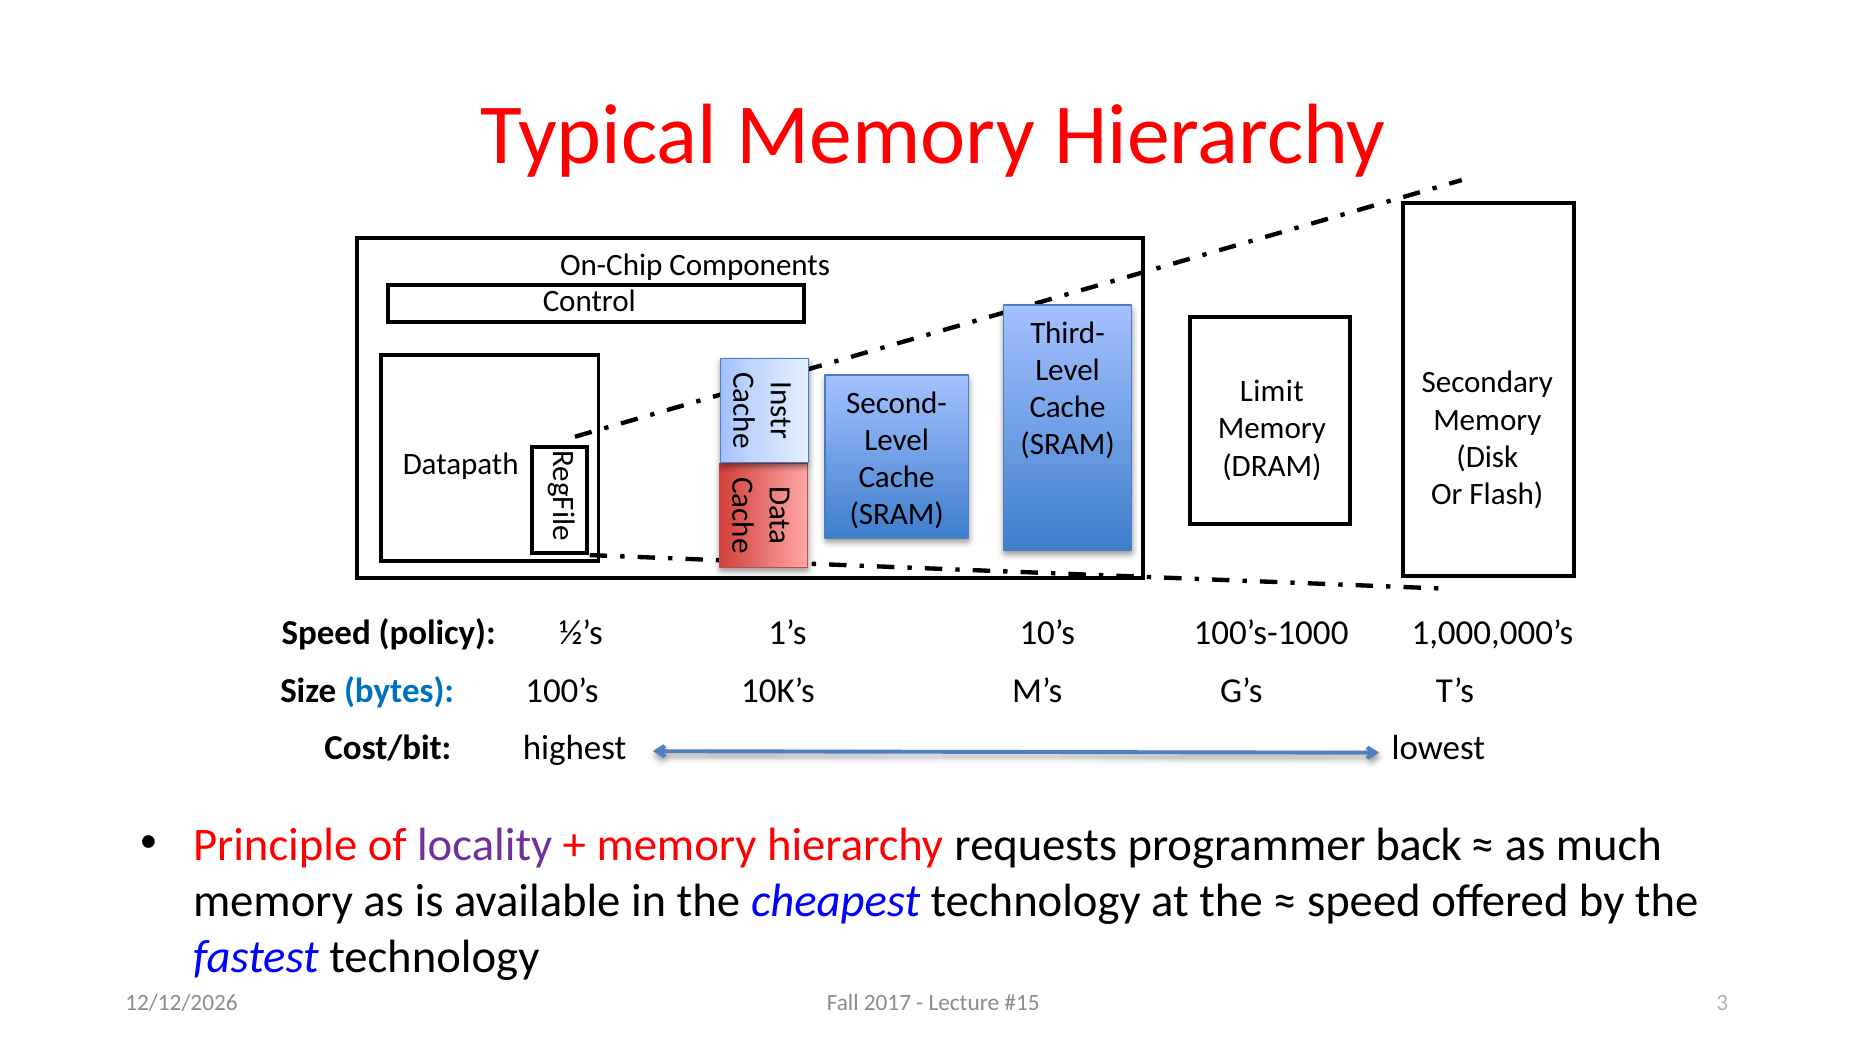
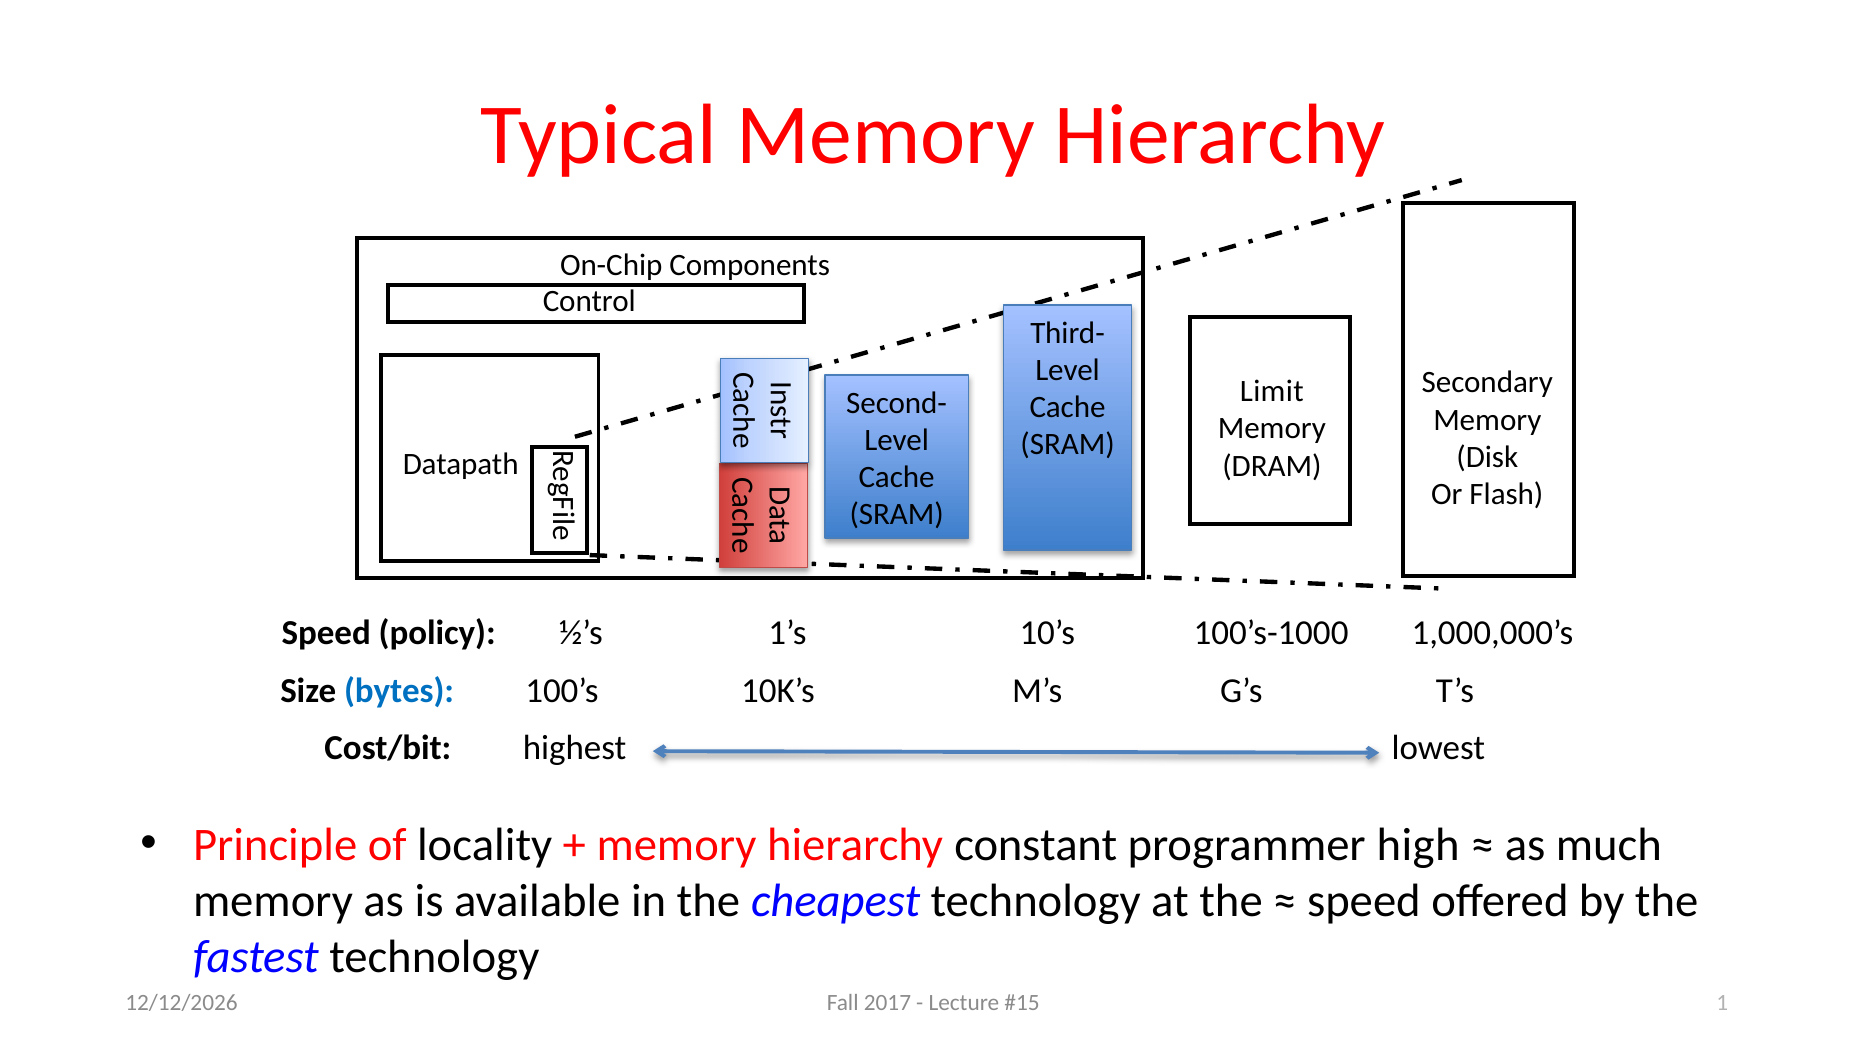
locality colour: purple -> black (485, 845)
requests: requests -> constant (1036, 845)
back: back -> high (1418, 845)
3: 3 -> 1 (1722, 1003)
